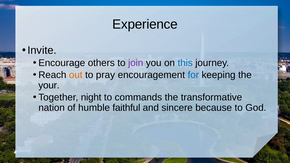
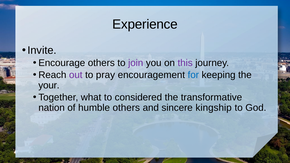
this colour: blue -> purple (185, 63)
out colour: orange -> purple (76, 75)
night: night -> what (91, 97)
commands: commands -> considered (138, 97)
humble faithful: faithful -> others (126, 108)
because: because -> kingship (214, 108)
